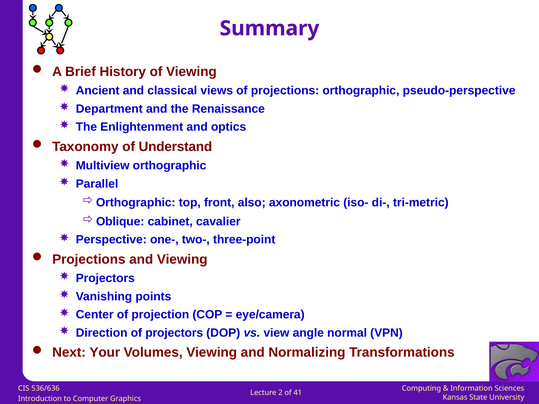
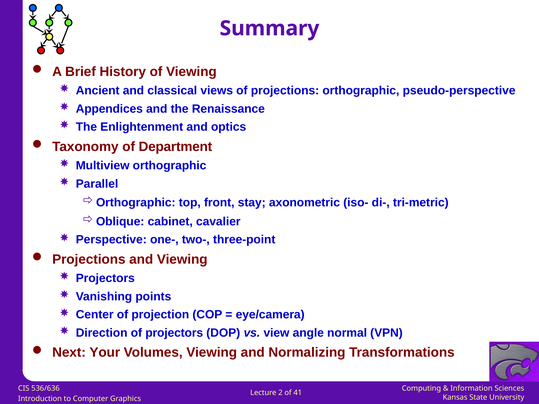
Department: Department -> Appendices (109, 109)
Understand: Understand -> Department (175, 147)
also: also -> stay (252, 203)
